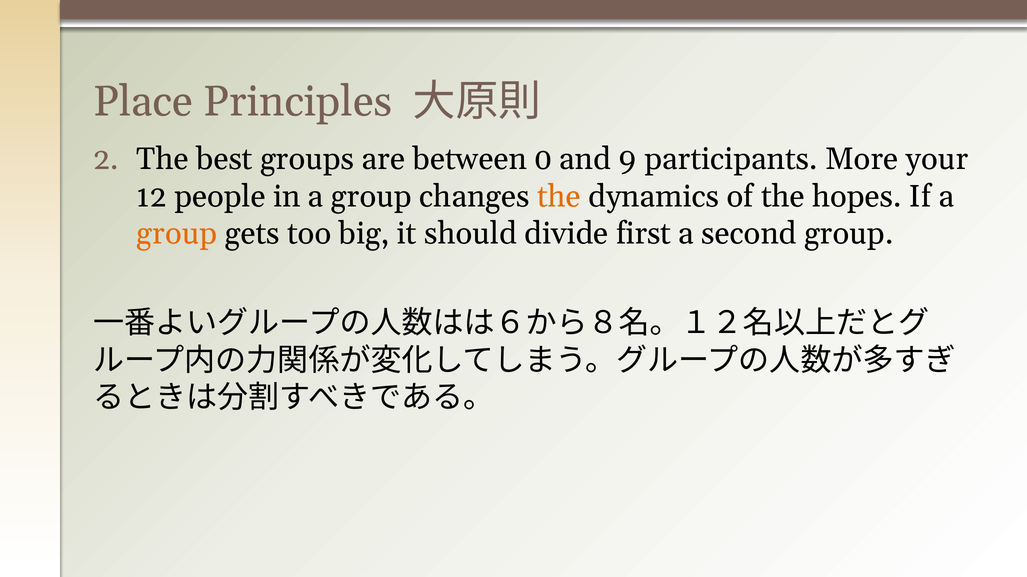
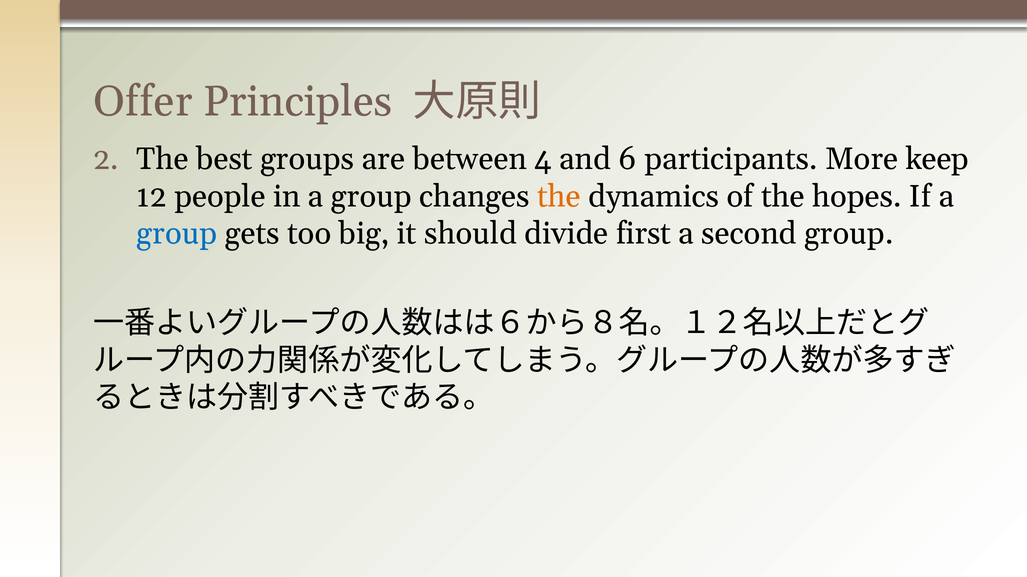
Place: Place -> Offer (143, 102)
0: 0 -> 4 (543, 159)
9: 9 -> 6 (628, 159)
your: your -> keep (937, 159)
group colour: orange -> blue (177, 234)
